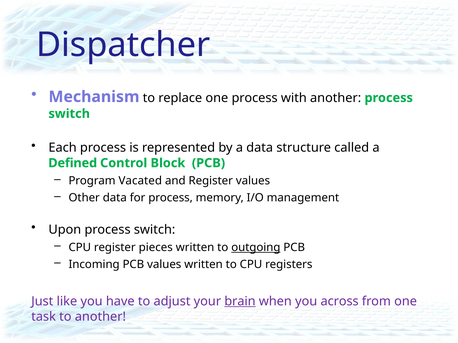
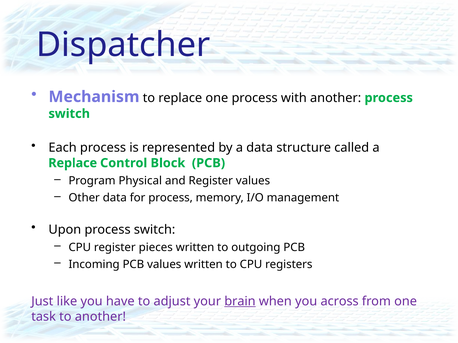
Defined: Defined -> Replace (73, 163)
Vacated: Vacated -> Physical (140, 181)
outgoing underline: present -> none (256, 248)
